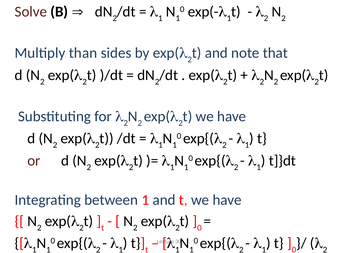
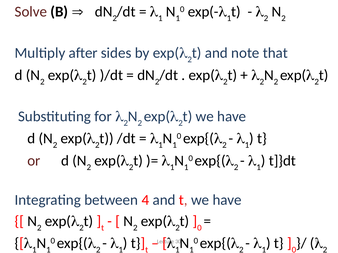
than: than -> after (83, 53)
between 1: 1 -> 4 (145, 200)
